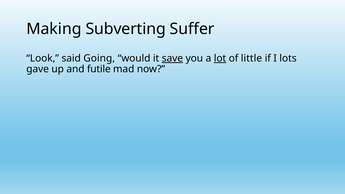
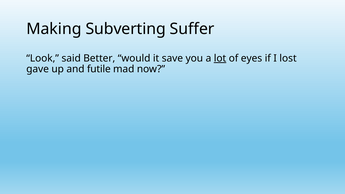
Going: Going -> Better (99, 58)
save underline: present -> none (172, 58)
little: little -> eyes (252, 58)
lots: lots -> lost (288, 58)
